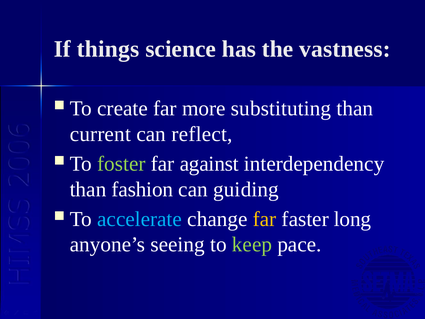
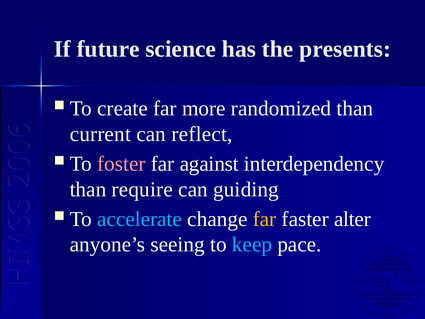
things: things -> future (108, 49)
vastness: vastness -> presents (345, 49)
substituting: substituting -> randomized (281, 108)
foster colour: light green -> pink (121, 164)
fashion: fashion -> require (142, 189)
long: long -> alter (352, 219)
keep colour: light green -> light blue (252, 244)
